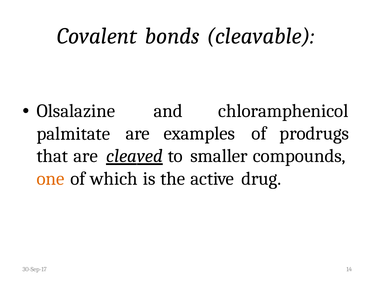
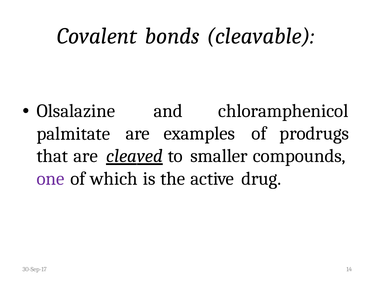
one colour: orange -> purple (51, 179)
